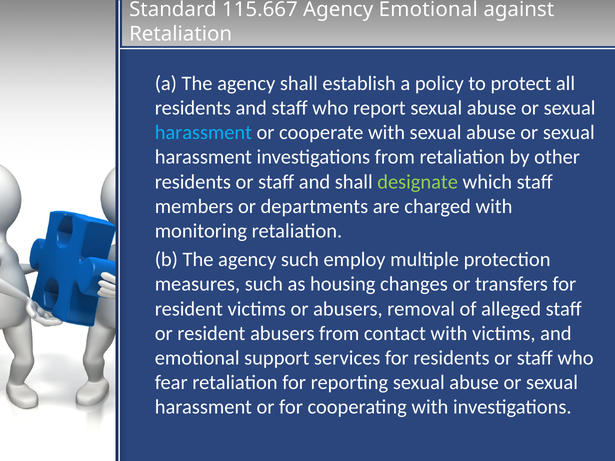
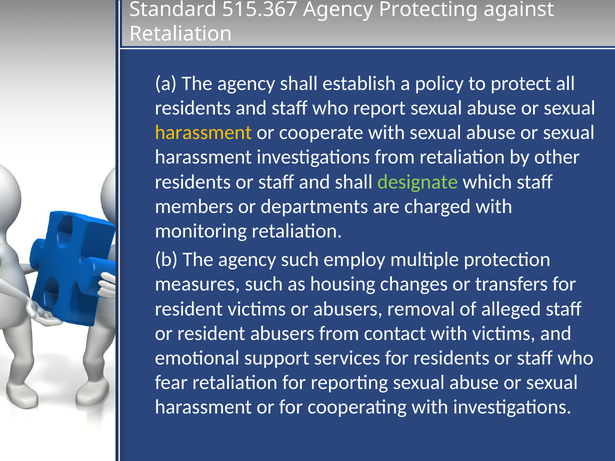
115.667: 115.667 -> 515.367 (260, 10)
Agency Emotional: Emotional -> Protecting (428, 10)
harassment colour: light blue -> yellow (203, 133)
